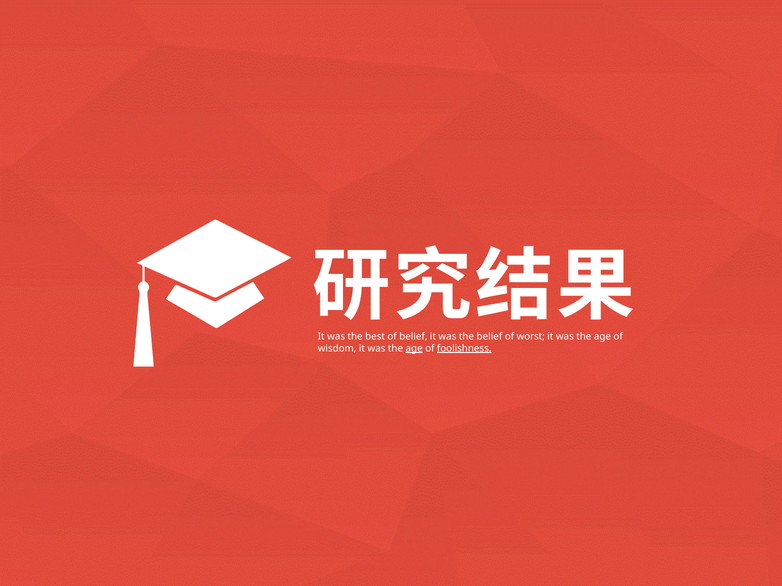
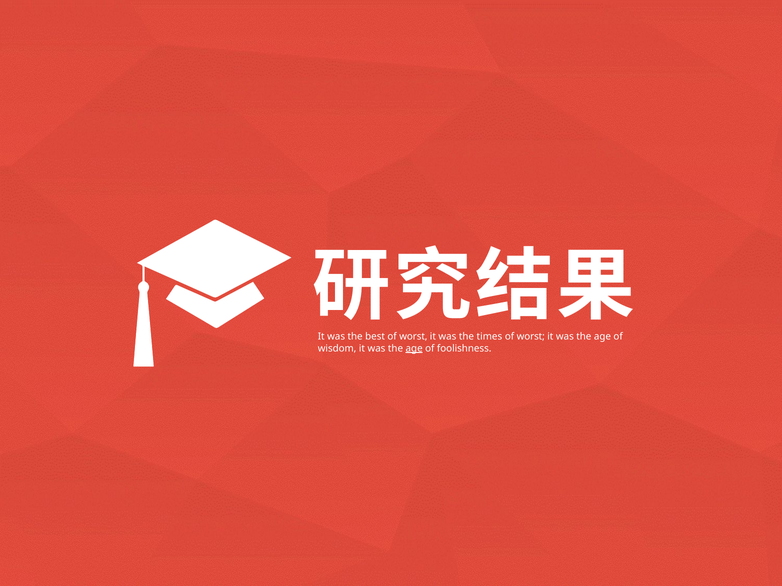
best of belief: belief -> worst (413, 337)
the belief: belief -> times (489, 337)
foolishness underline: present -> none (464, 349)
